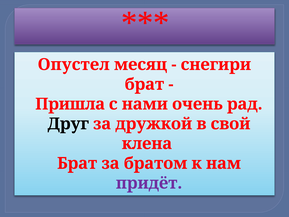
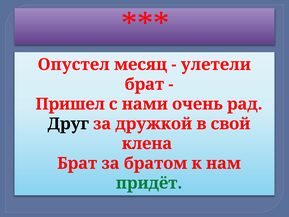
снегири: снегири -> улетели (216, 64)
Пришла: Пришла -> Пришел (70, 104)
придёт colour: purple -> green (149, 183)
